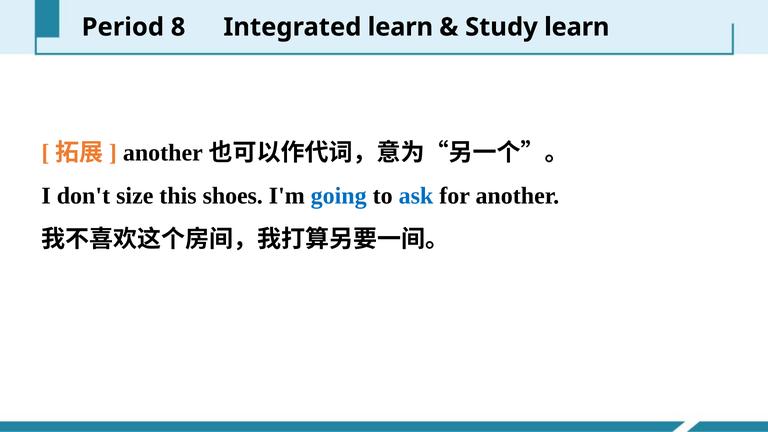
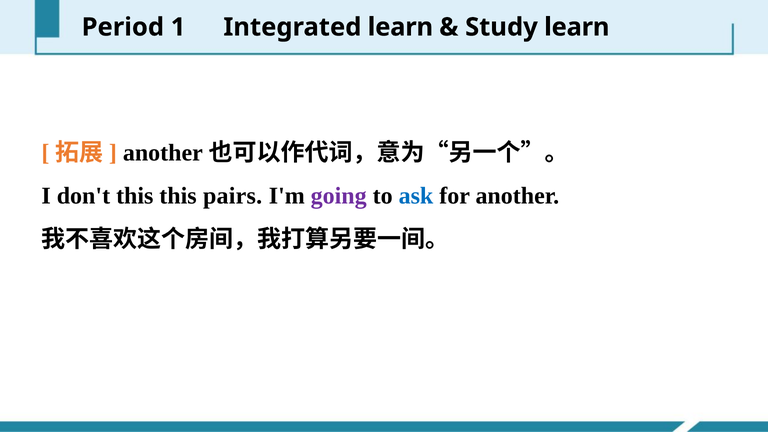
8: 8 -> 1 (178, 27)
don't size: size -> this (135, 196)
shoes: shoes -> pairs (233, 196)
going colour: blue -> purple (339, 196)
